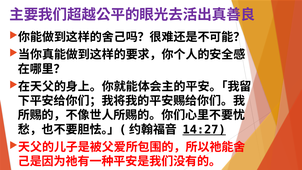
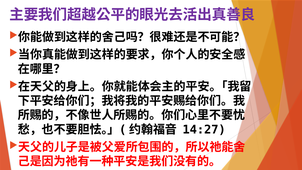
14:27 underline: present -> none (204, 130)
